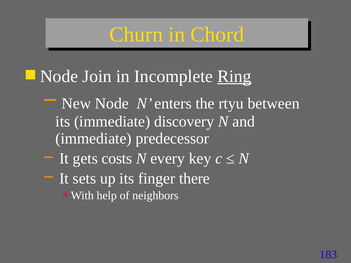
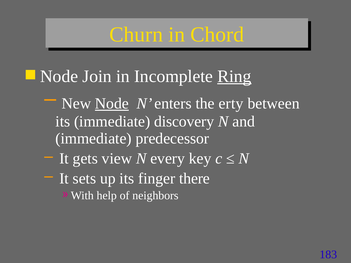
Node underline: none -> present (112, 104)
rtyu: rtyu -> erty (231, 104)
costs: costs -> view (117, 159)
